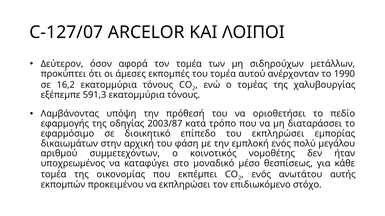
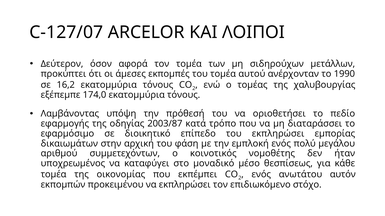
591,3: 591,3 -> 174,0 (95, 95)
αυτής: αυτής -> αυτόν (343, 175)
